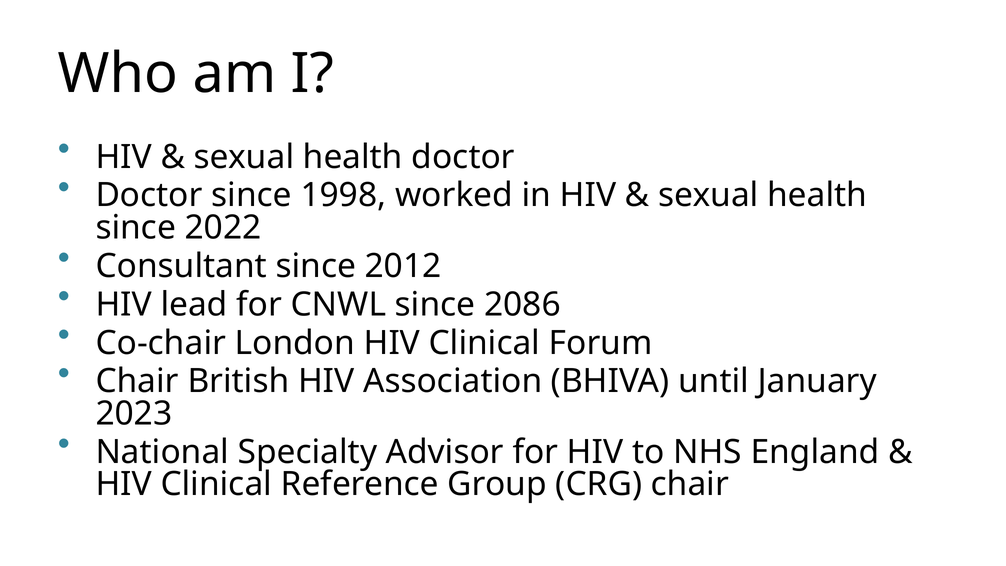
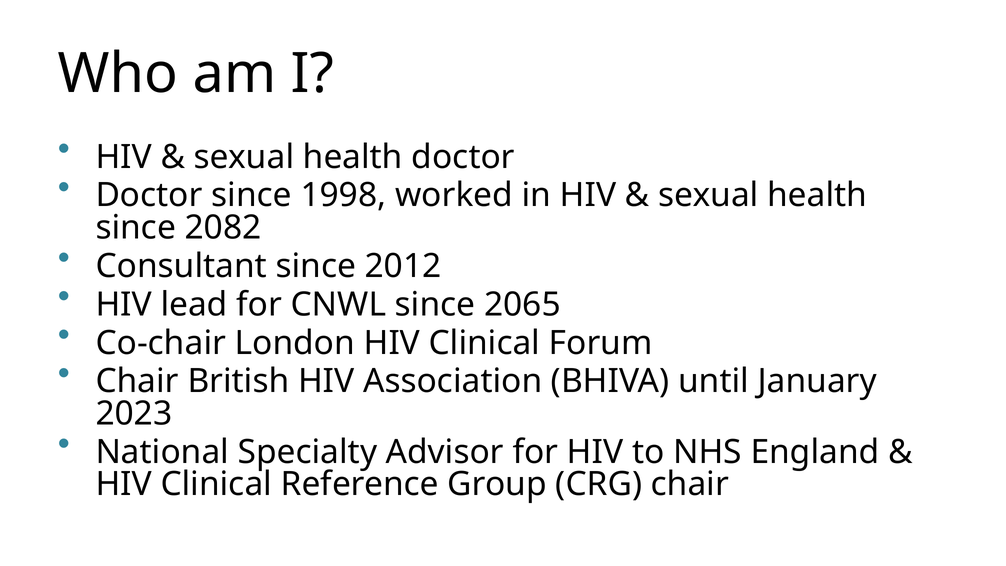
2022: 2022 -> 2082 (223, 228)
2086: 2086 -> 2065 (522, 304)
